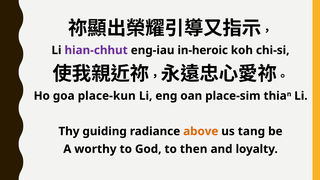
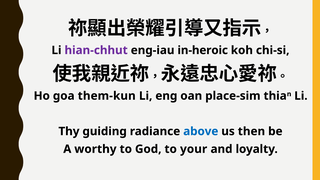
place-kun: place-kun -> them-kun (107, 96)
above colour: orange -> blue (201, 131)
tang: tang -> then (251, 131)
then: then -> your (194, 149)
